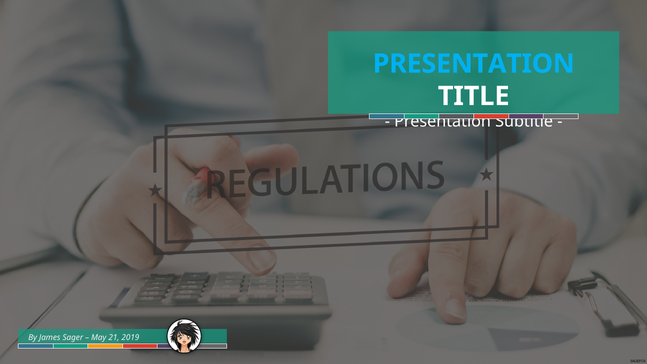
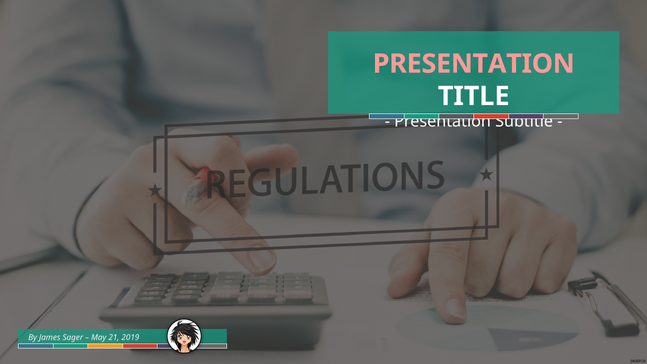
PRESENTATION colour: light blue -> pink (474, 64)
